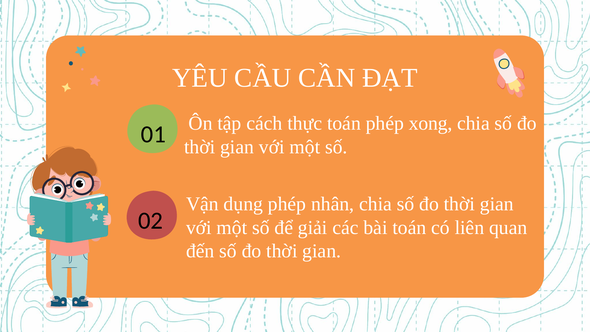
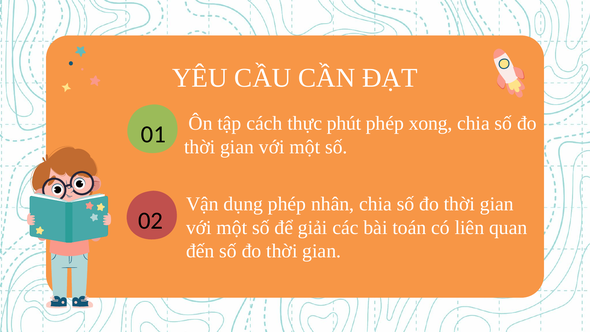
thực toán: toán -> phút (344, 123)
